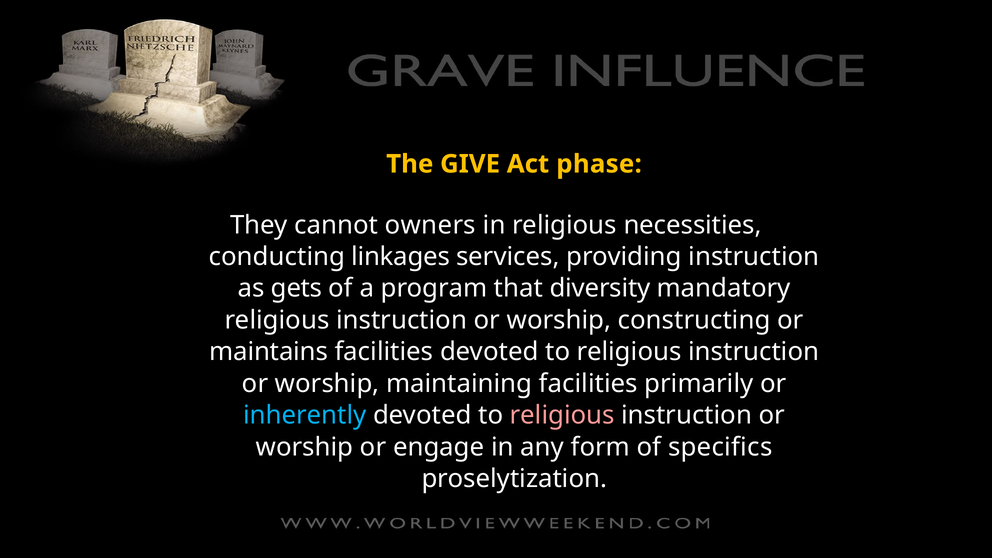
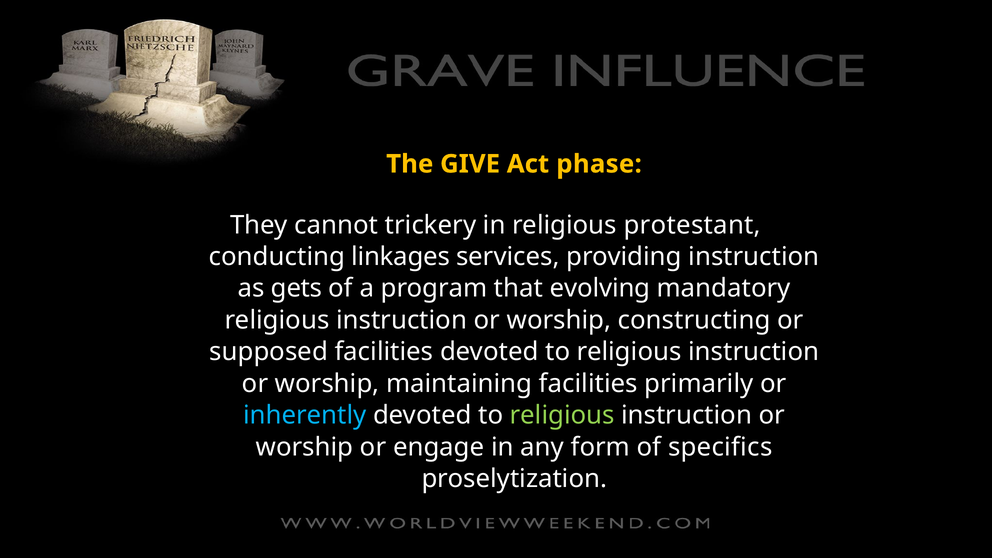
owners: owners -> trickery (431, 225)
necessities: necessities -> protestant (692, 225)
diversity: diversity -> evolving (600, 288)
maintains: maintains -> supposed (269, 352)
religious colour: pink -> light green (562, 415)
